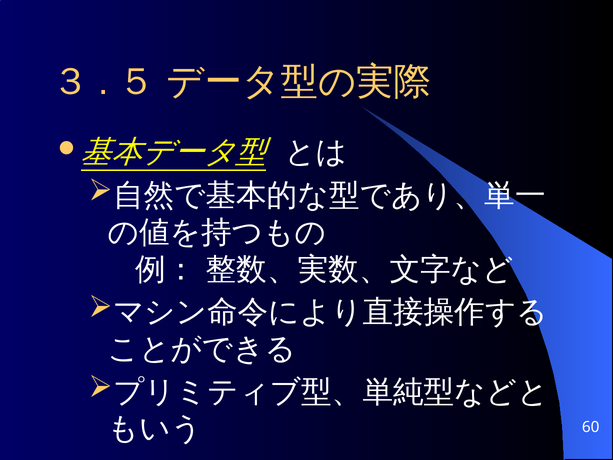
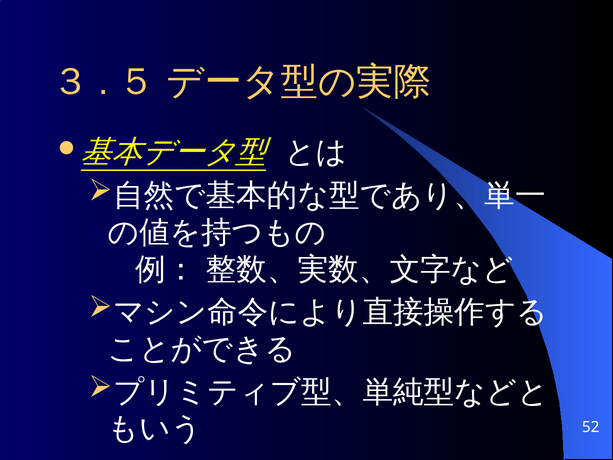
60: 60 -> 52 (591, 427)
